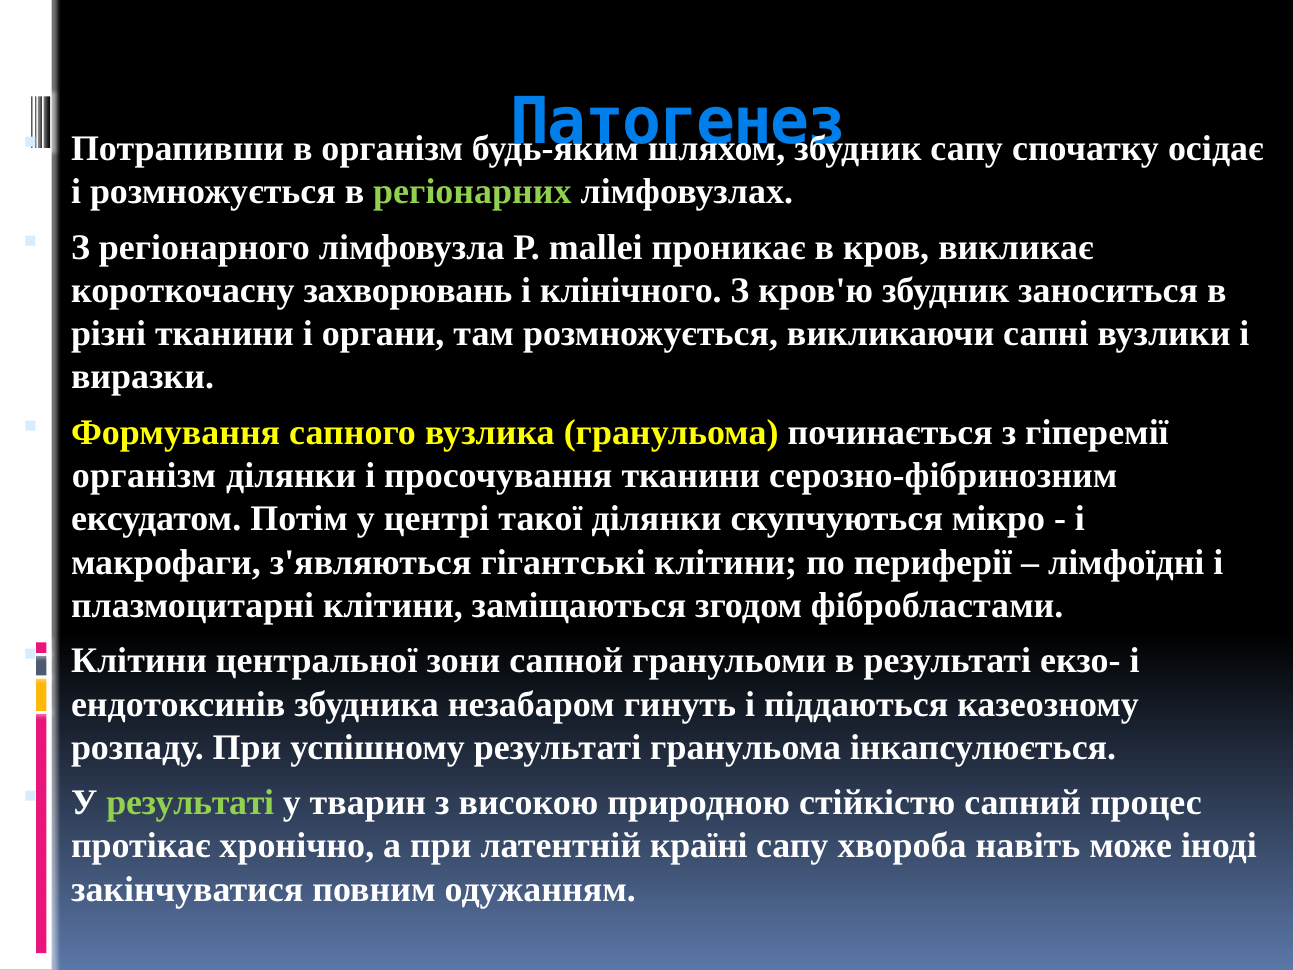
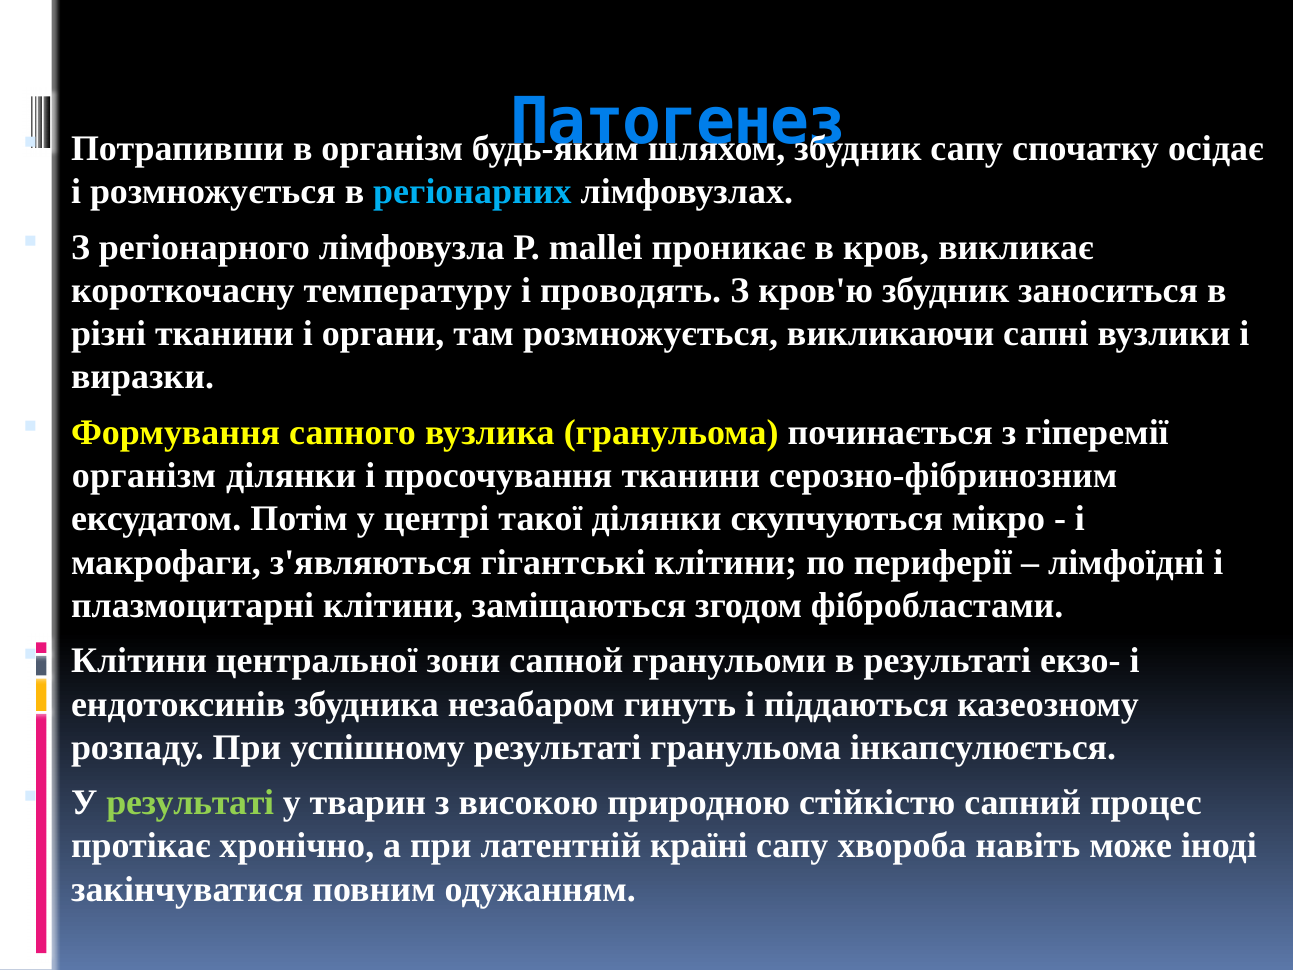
регіонарних colour: light green -> light blue (472, 192)
захворювань: захворювань -> температуру (408, 291)
клінічного: клінічного -> проводять (631, 291)
